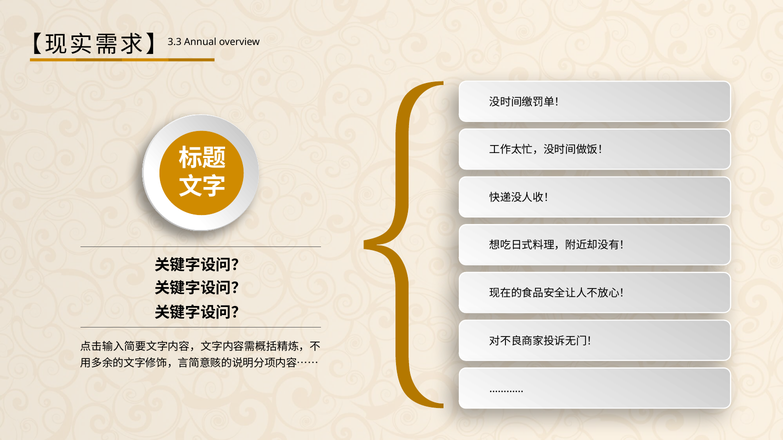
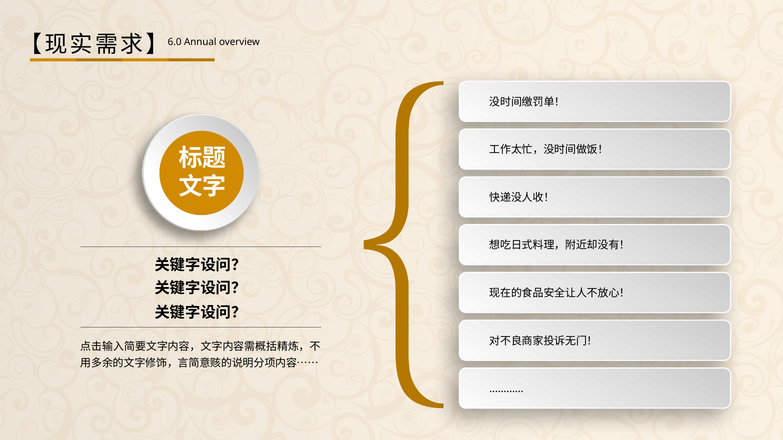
3.3: 3.3 -> 6.0 (175, 42)
